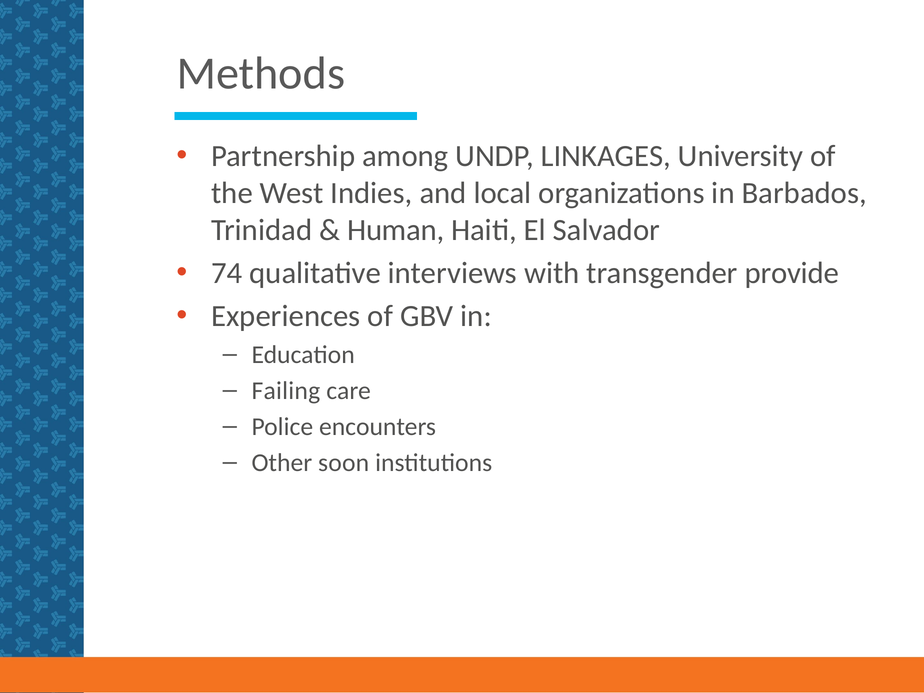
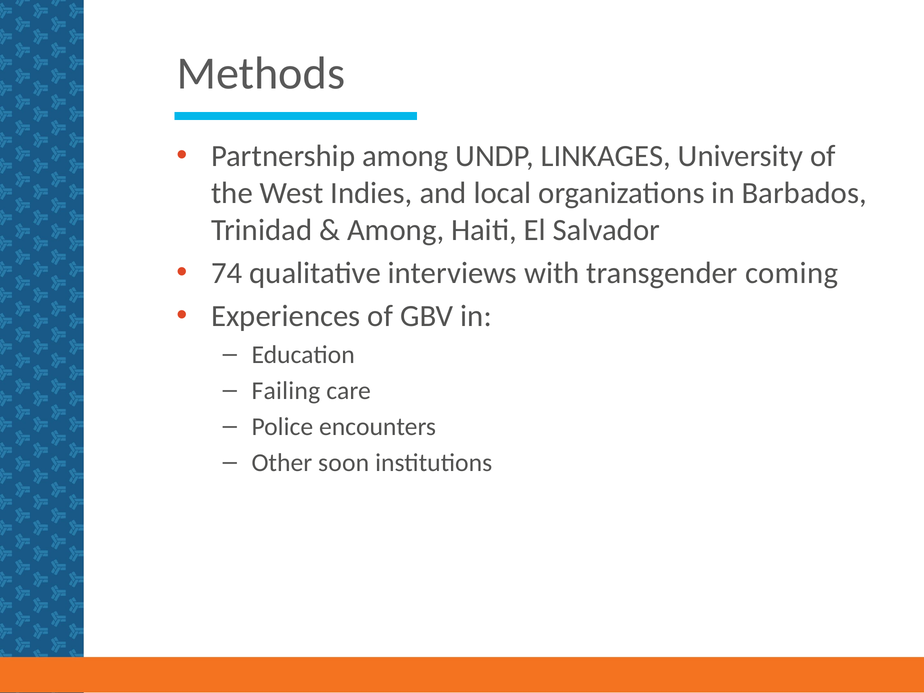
Human: Human -> Among (396, 230)
provide: provide -> coming (792, 273)
